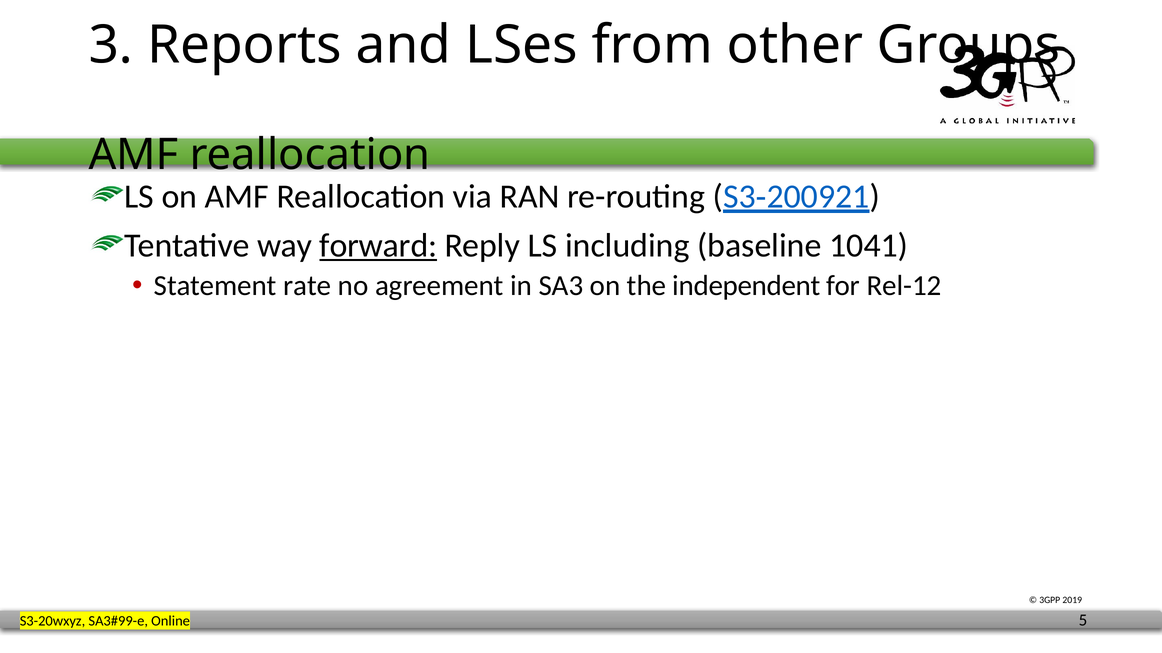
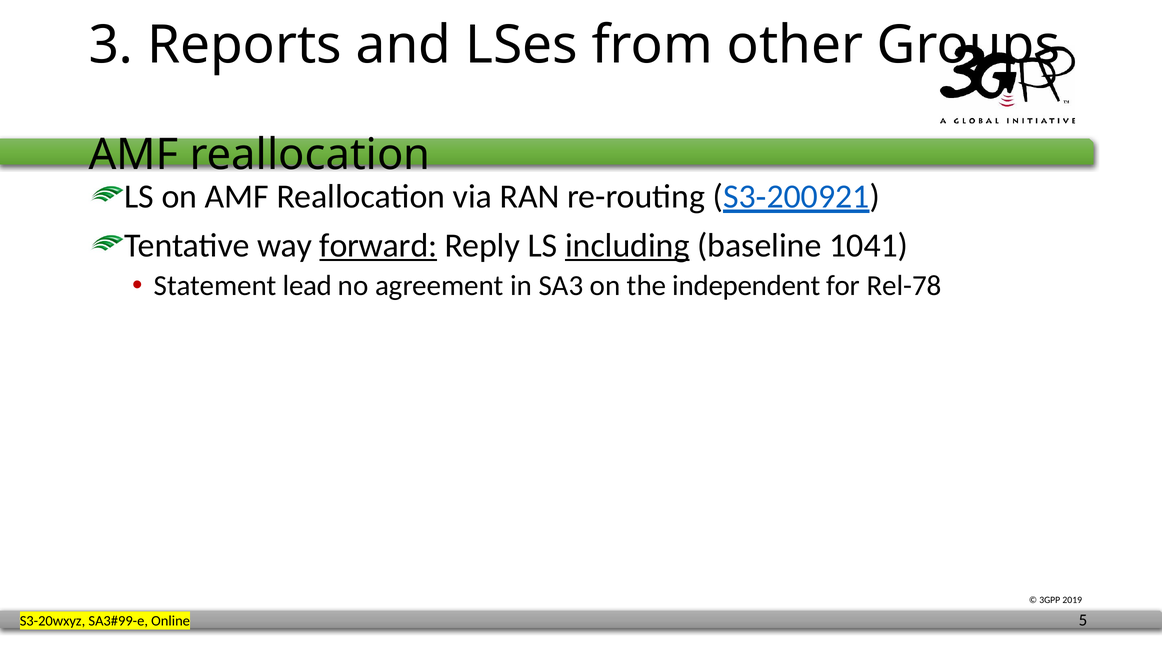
including underline: none -> present (627, 246)
rate: rate -> lead (307, 286)
Rel-12: Rel-12 -> Rel-78 (904, 286)
